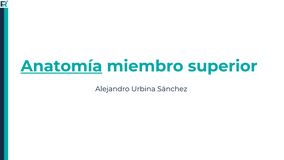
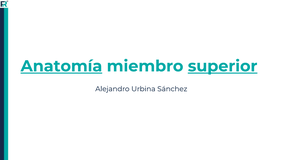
superior underline: none -> present (223, 66)
